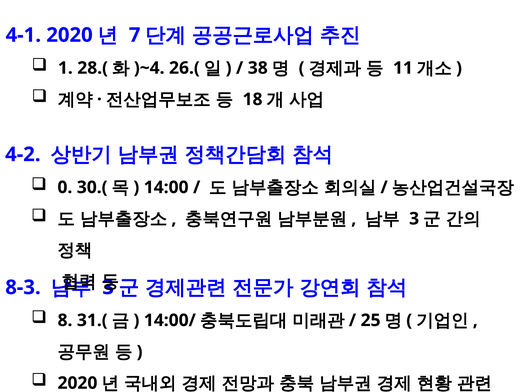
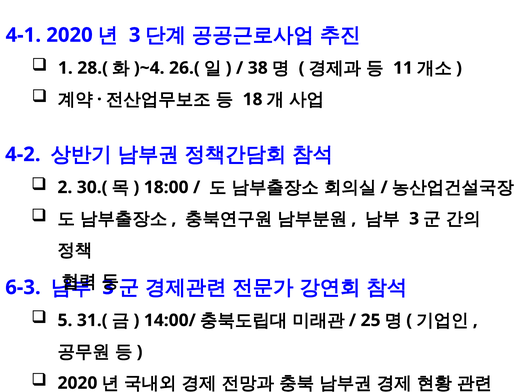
7: 7 -> 3 (135, 35)
0: 0 -> 2 (65, 187)
14:00: 14:00 -> 18:00 (166, 187)
8-3: 8-3 -> 6-3 (23, 288)
8: 8 -> 5 (65, 321)
